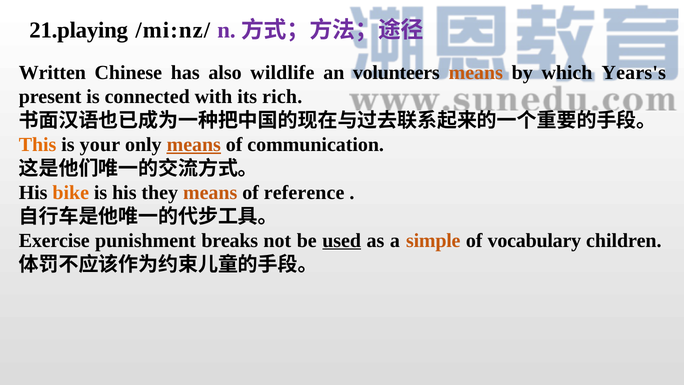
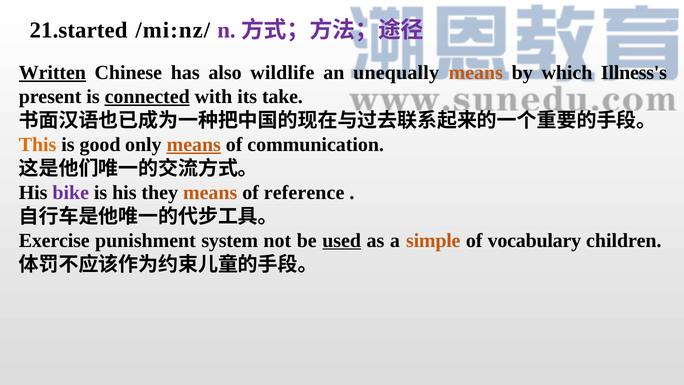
21.playing: 21.playing -> 21.started (79, 30)
Written underline: none -> present (52, 73)
volunteers: volunteers -> unequally (396, 73)
Years's: Years's -> Illness's (634, 73)
connected underline: none -> present (147, 97)
rich: rich -> take (282, 97)
your: your -> good (100, 144)
bike colour: orange -> purple (71, 192)
breaks: breaks -> system (230, 240)
